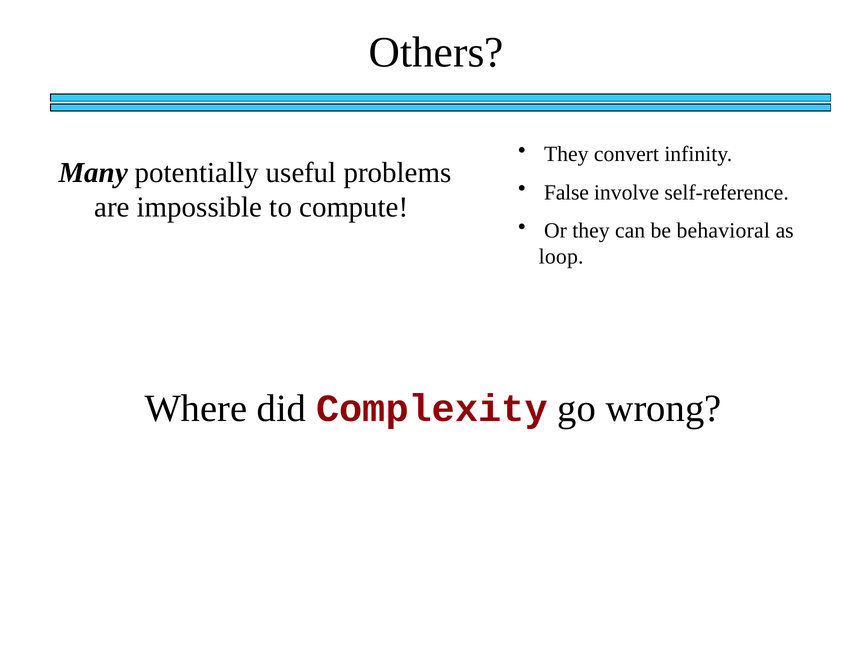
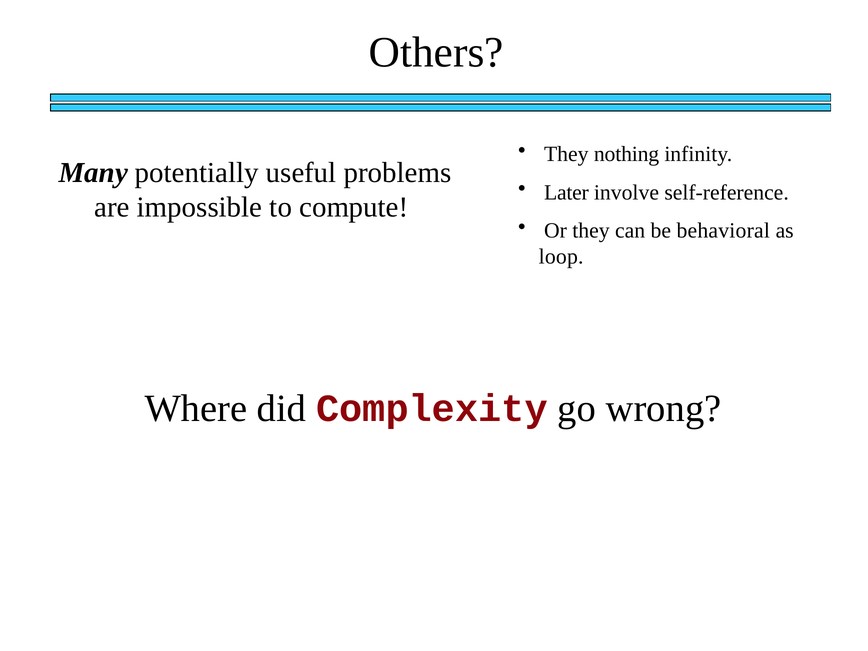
convert: convert -> nothing (627, 154)
False: False -> Later (566, 192)
